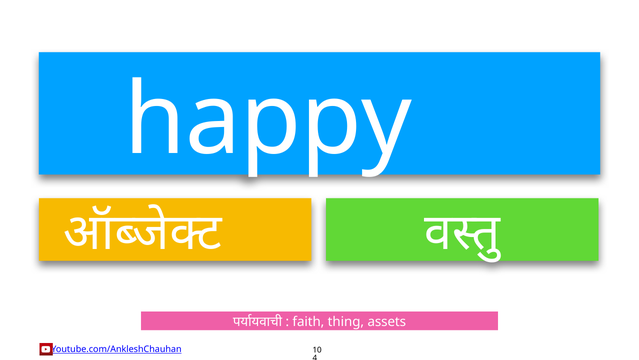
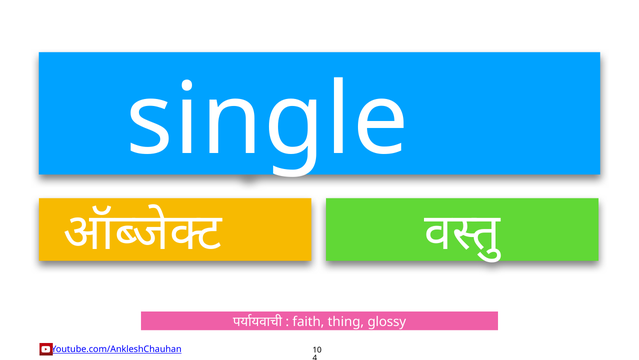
happy: happy -> single (267, 120)
assets: assets -> glossy (387, 321)
